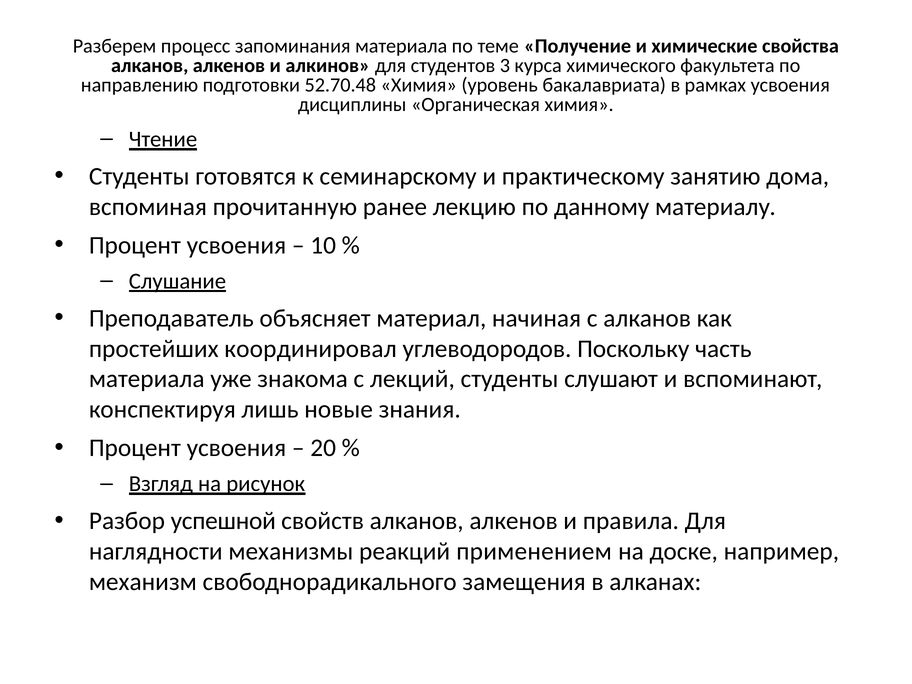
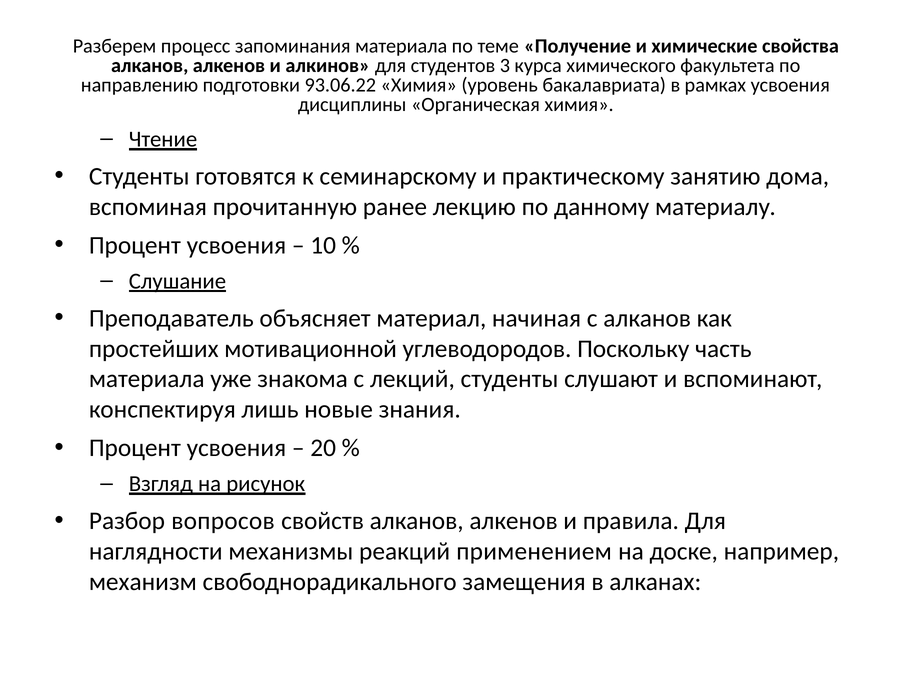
52.70.48: 52.70.48 -> 93.06.22 (340, 85)
координировал: координировал -> мотивационной (311, 349)
успешной: успешной -> вопросов (223, 521)
